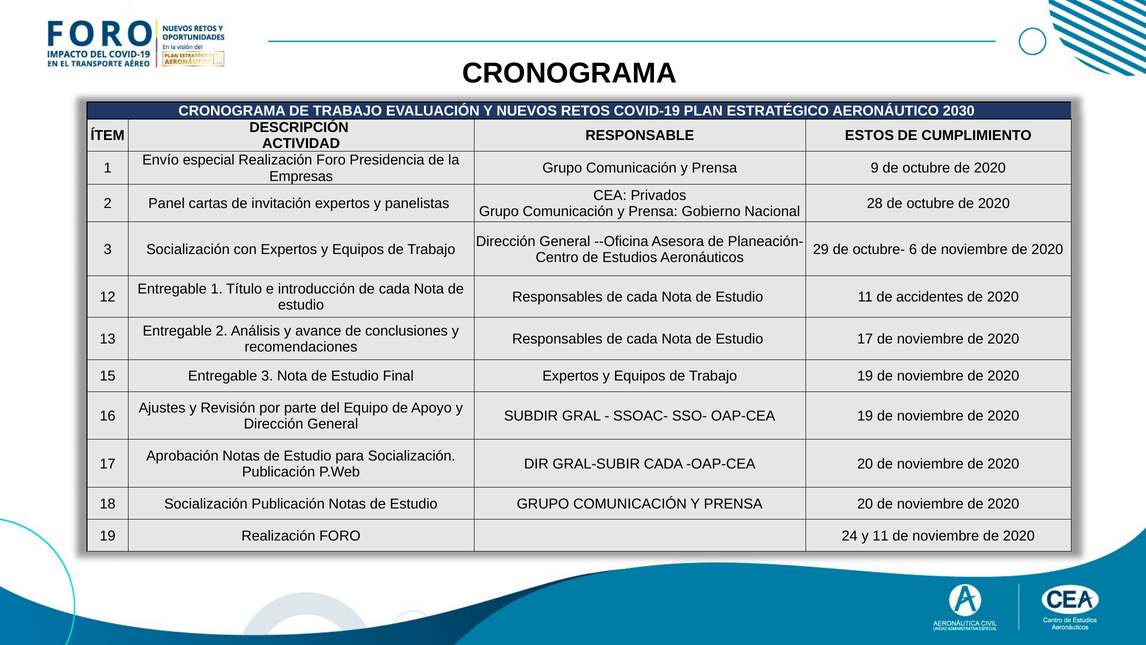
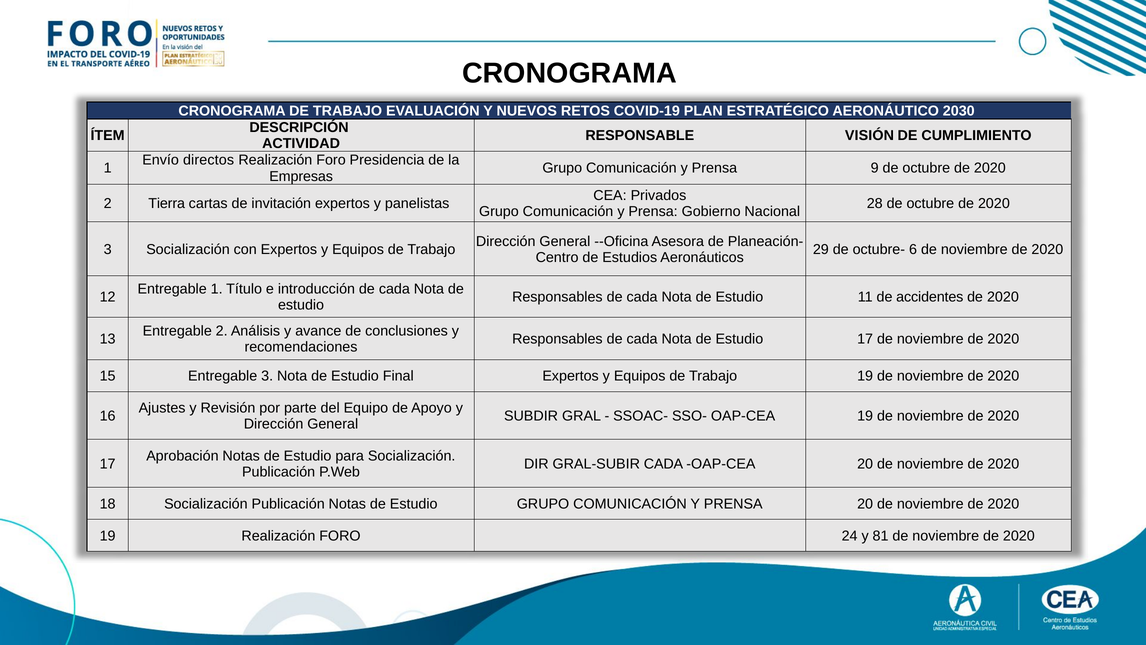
ESTOS: ESTOS -> VISIÓN (869, 136)
especial: especial -> directos (209, 160)
Panel: Panel -> Tierra (167, 203)
y 11: 11 -> 81 (881, 536)
